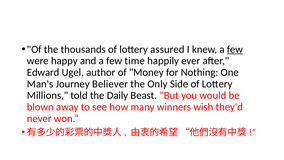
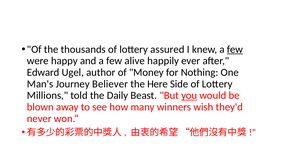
time: time -> alive (135, 61)
Only: Only -> Here (158, 84)
you underline: none -> present (189, 95)
